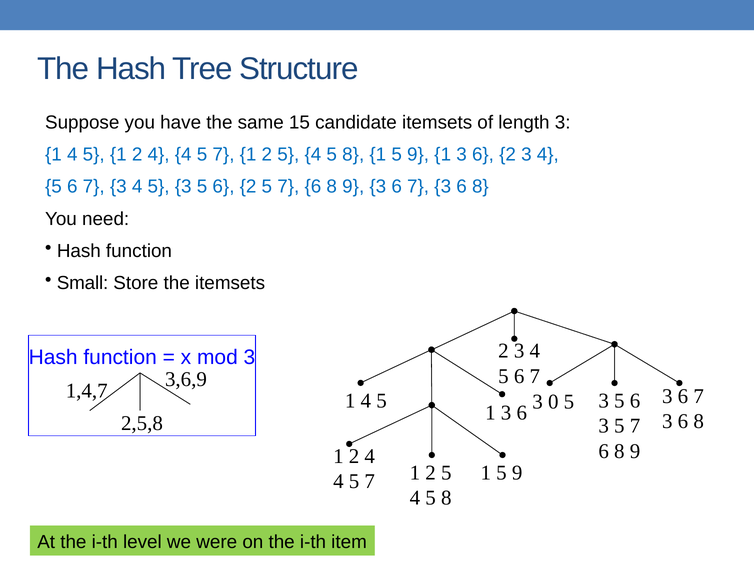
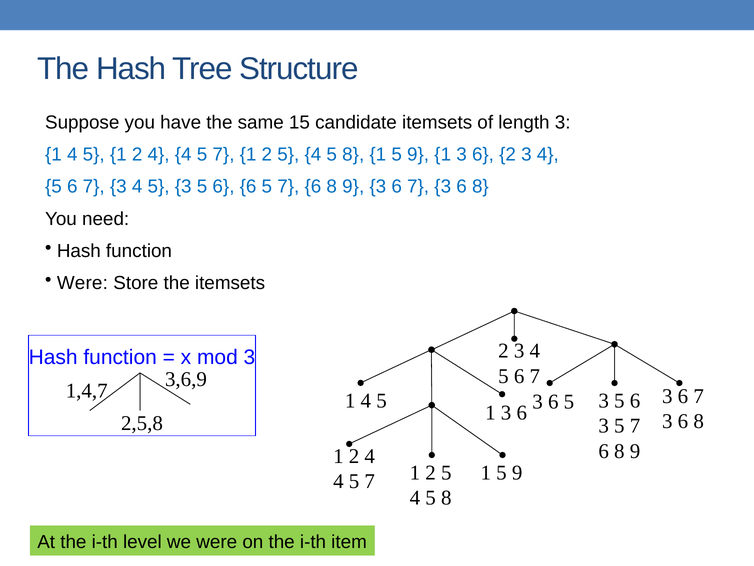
5 6 2: 2 -> 6 (248, 187)
Small: Small -> Were (82, 283)
0: 0 -> 6 (553, 401)
